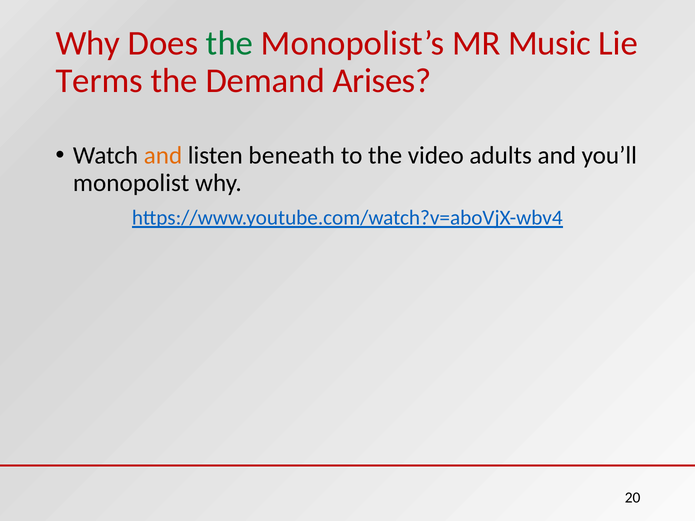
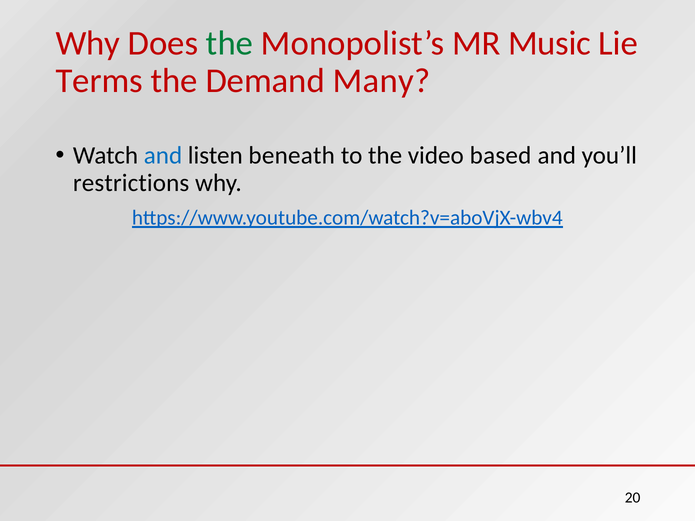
Arises: Arises -> Many (382, 81)
and colour: orange -> blue (163, 156)
adults: adults -> based (501, 156)
monopolist: monopolist -> restrictions (131, 183)
